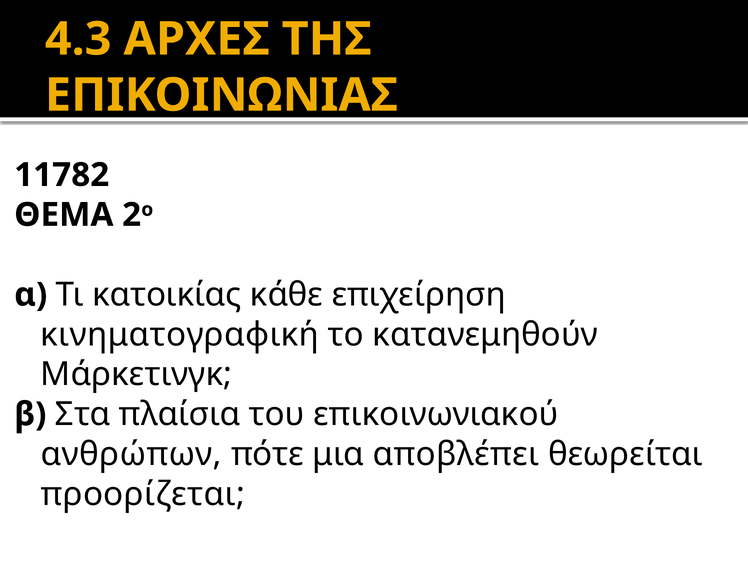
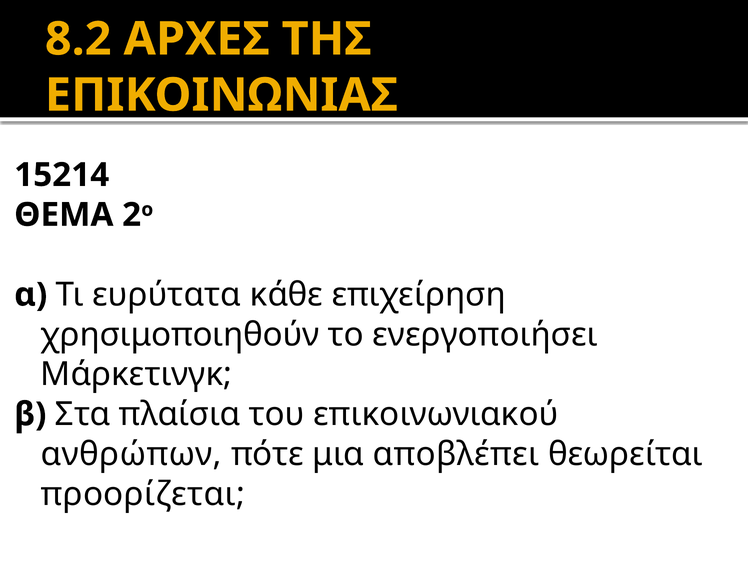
4.3: 4.3 -> 8.2 (78, 39)
11782: 11782 -> 15214 (62, 175)
κατοικίας: κατοικίας -> ευρύτατα (167, 295)
κινηματογραφική: κινηματογραφική -> χρησιμοποιηθούν (180, 335)
κατανεμηθούν: κατανεμηθούν -> ενεργοποιήσει (485, 335)
